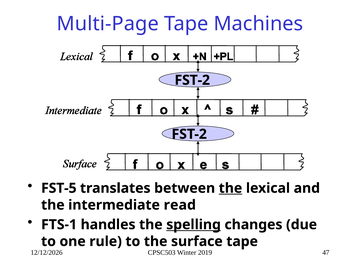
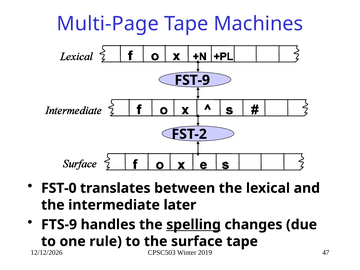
FST-2: FST-2 -> FST-9 (192, 80)
FST-5: FST-5 -> FST-0 (59, 188)
the underline: present -> none (230, 188)
read: read -> later (180, 205)
FTS-1: FTS-1 -> FTS-9 (59, 225)
